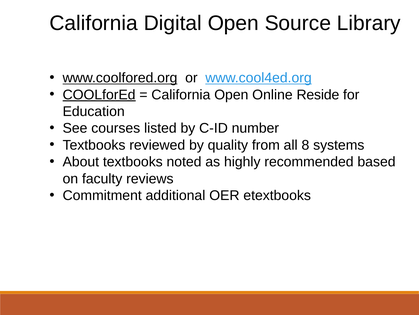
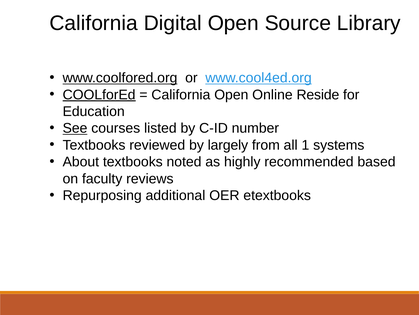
See underline: none -> present (75, 128)
quality: quality -> largely (228, 145)
8: 8 -> 1 (305, 145)
Commitment: Commitment -> Repurposing (102, 195)
